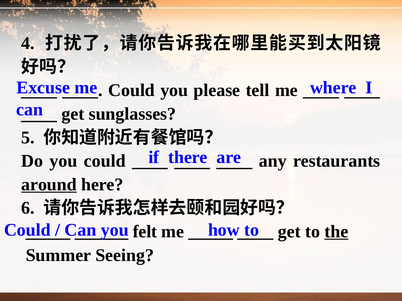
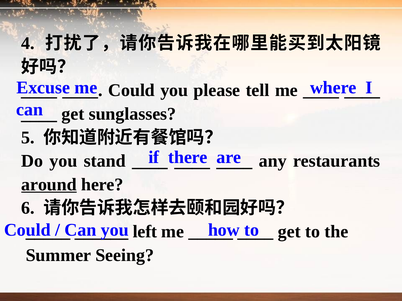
you could: could -> stand (105, 161)
felt: felt -> left (145, 232)
the underline: present -> none (336, 232)
